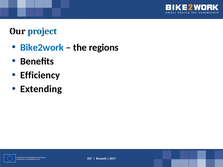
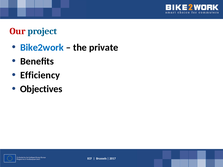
Our colour: black -> red (18, 31)
regions: regions -> private (104, 47)
Extending: Extending -> Objectives (41, 89)
